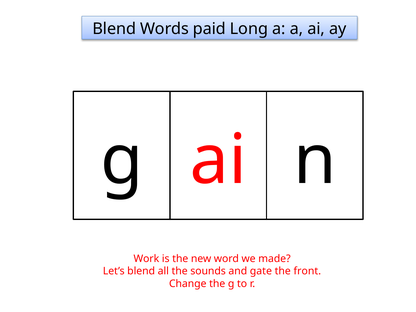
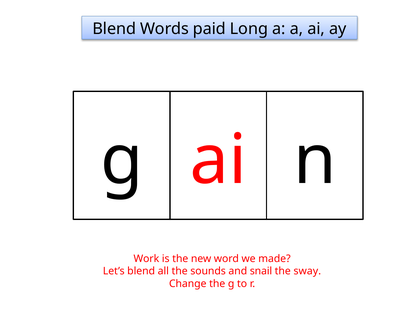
gate: gate -> snail (261, 271)
front: front -> sway (307, 271)
